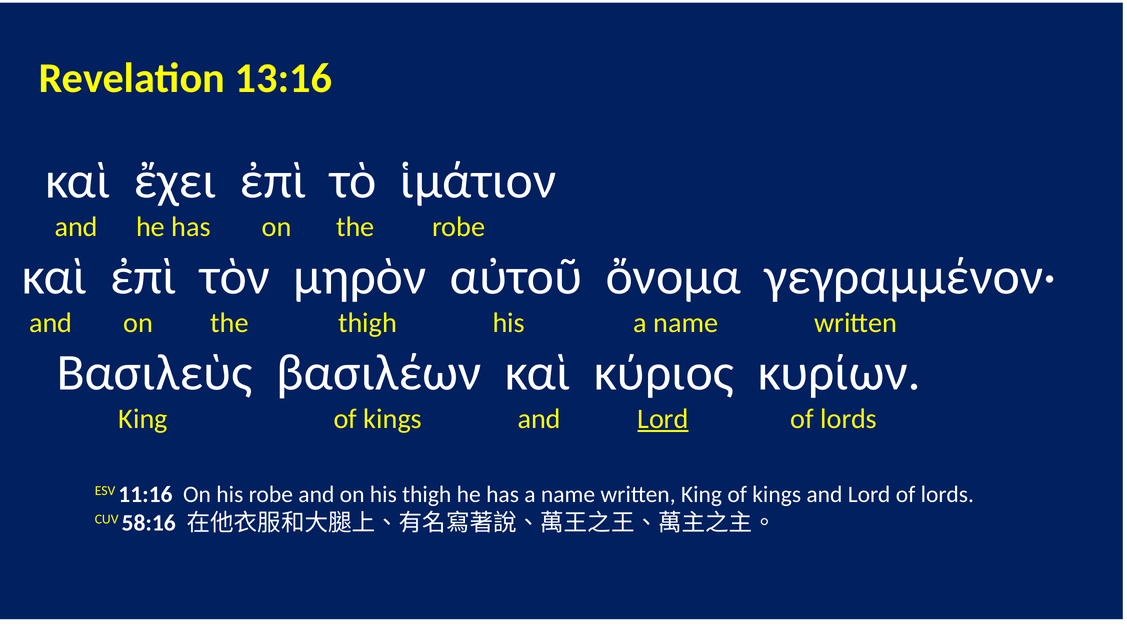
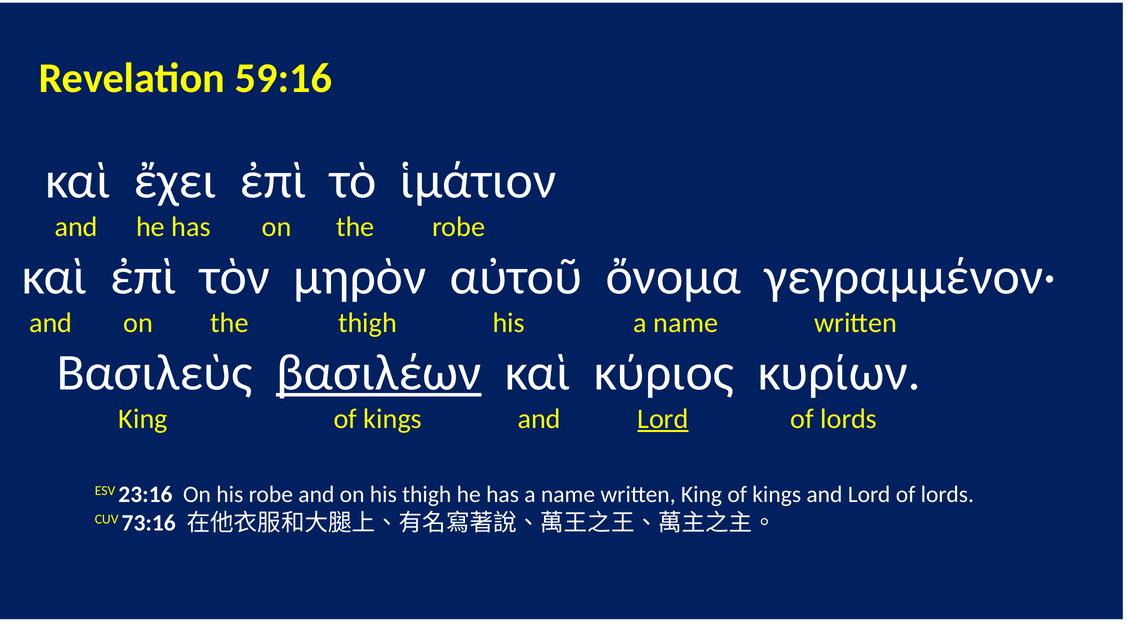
13:16: 13:16 -> 59:16 (283, 78)
βασιλέων underline: none -> present (379, 373)
11:16: 11:16 -> 23:16 (145, 495)
58:16: 58:16 -> 73:16 (149, 523)
